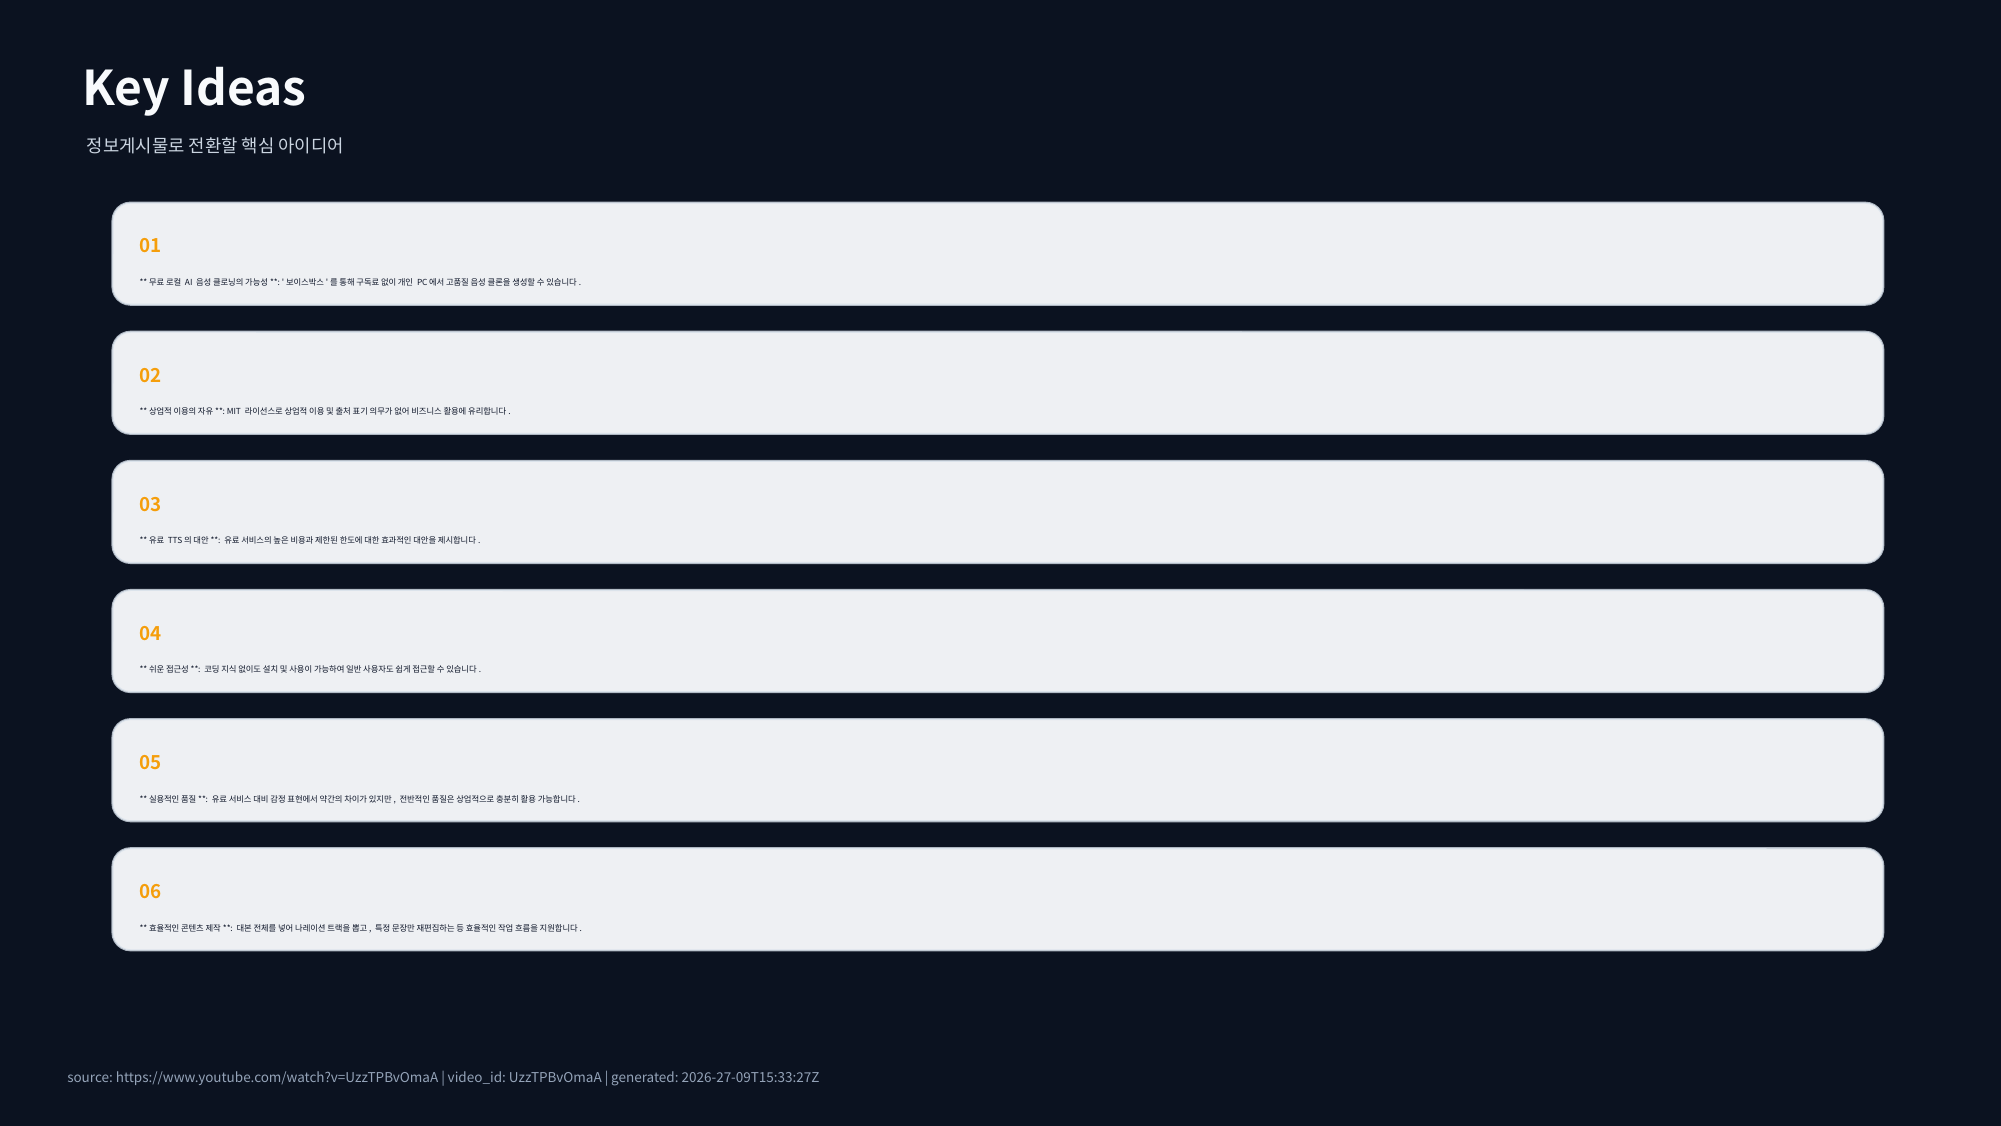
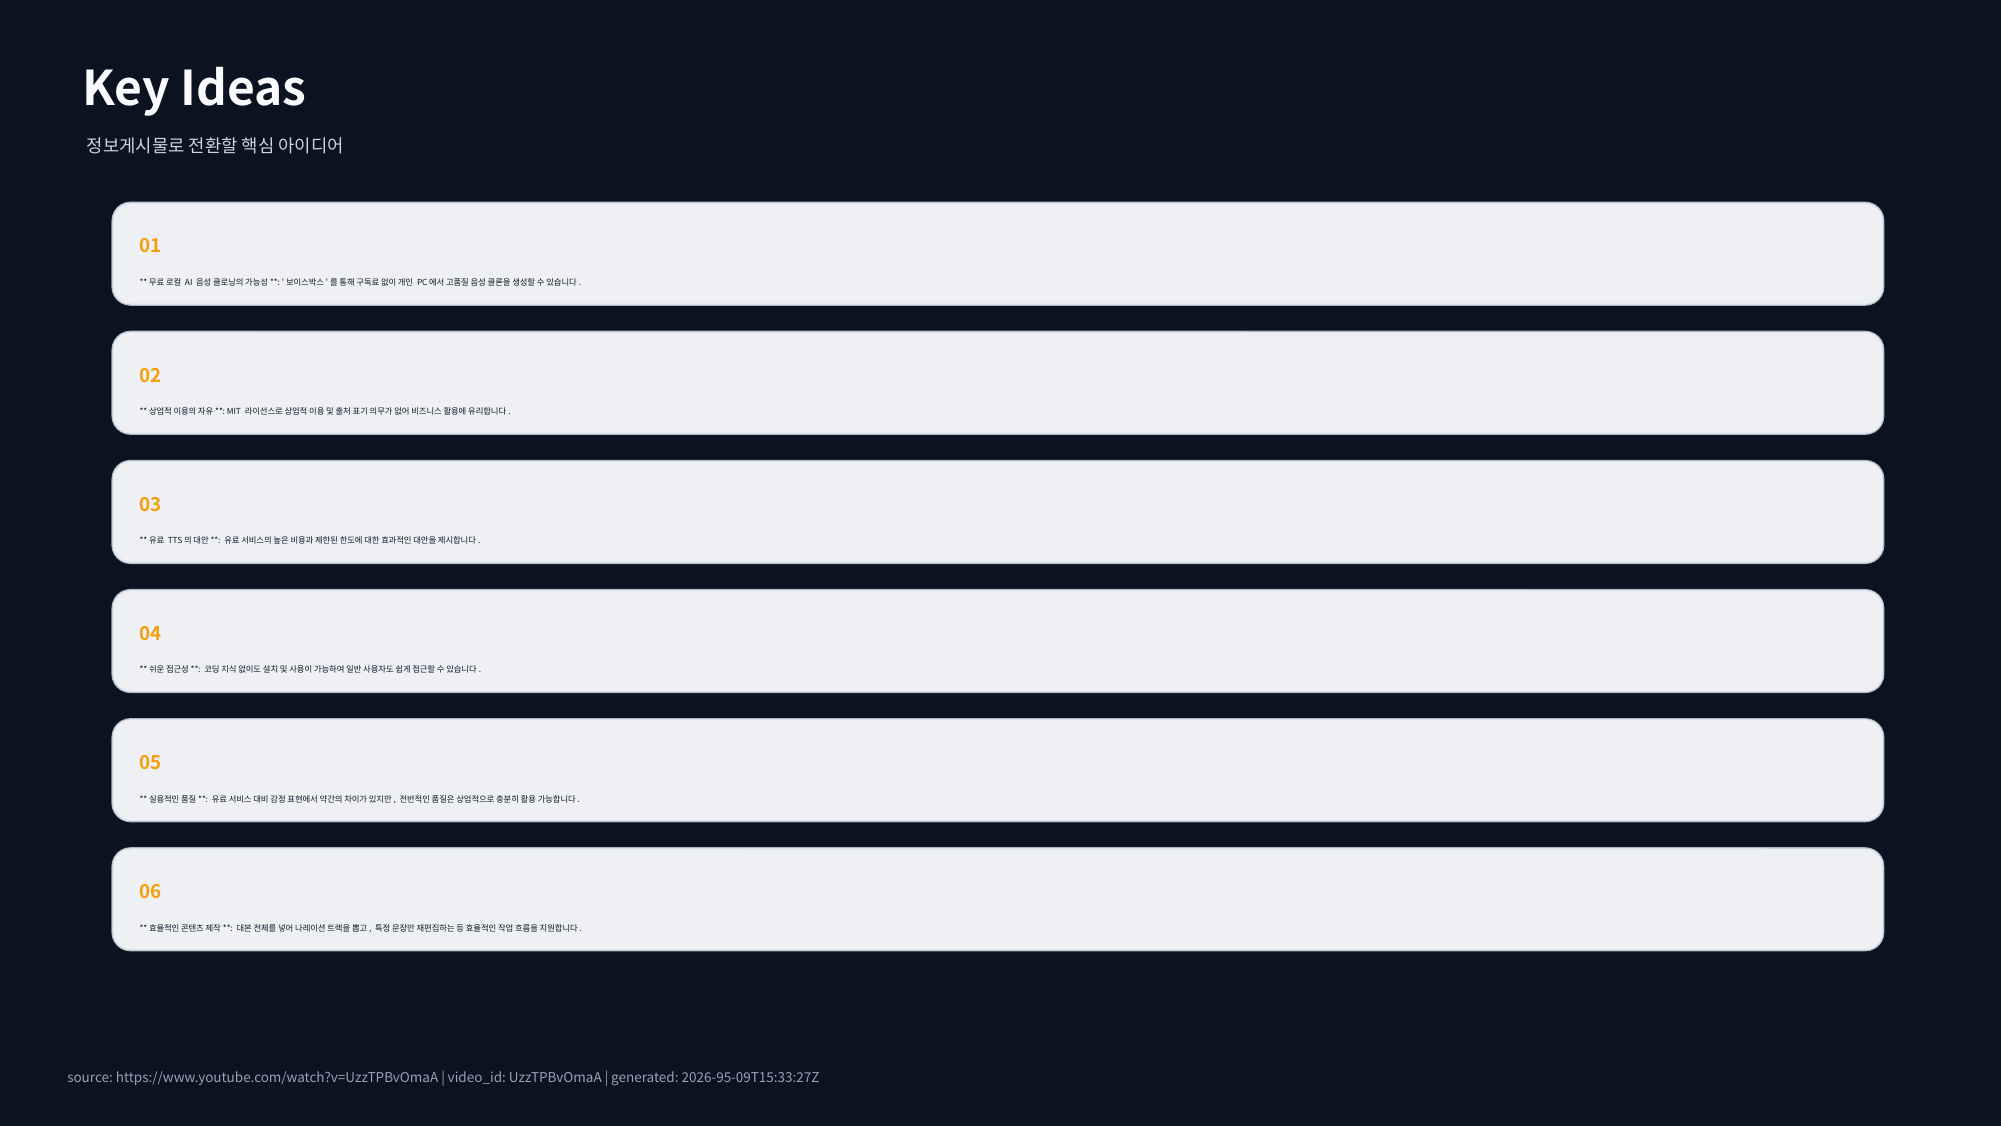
2026-27-09T15:33:27Z: 2026-27-09T15:33:27Z -> 2026-95-09T15:33:27Z (751, 1078)
